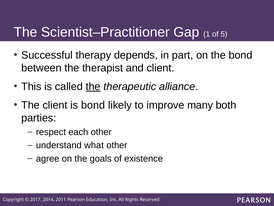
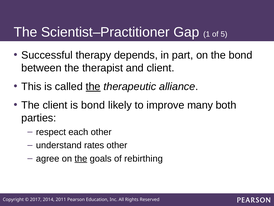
what: what -> rates (94, 145)
the underline: none -> present (81, 158)
existence: existence -> rebirthing (144, 158)
